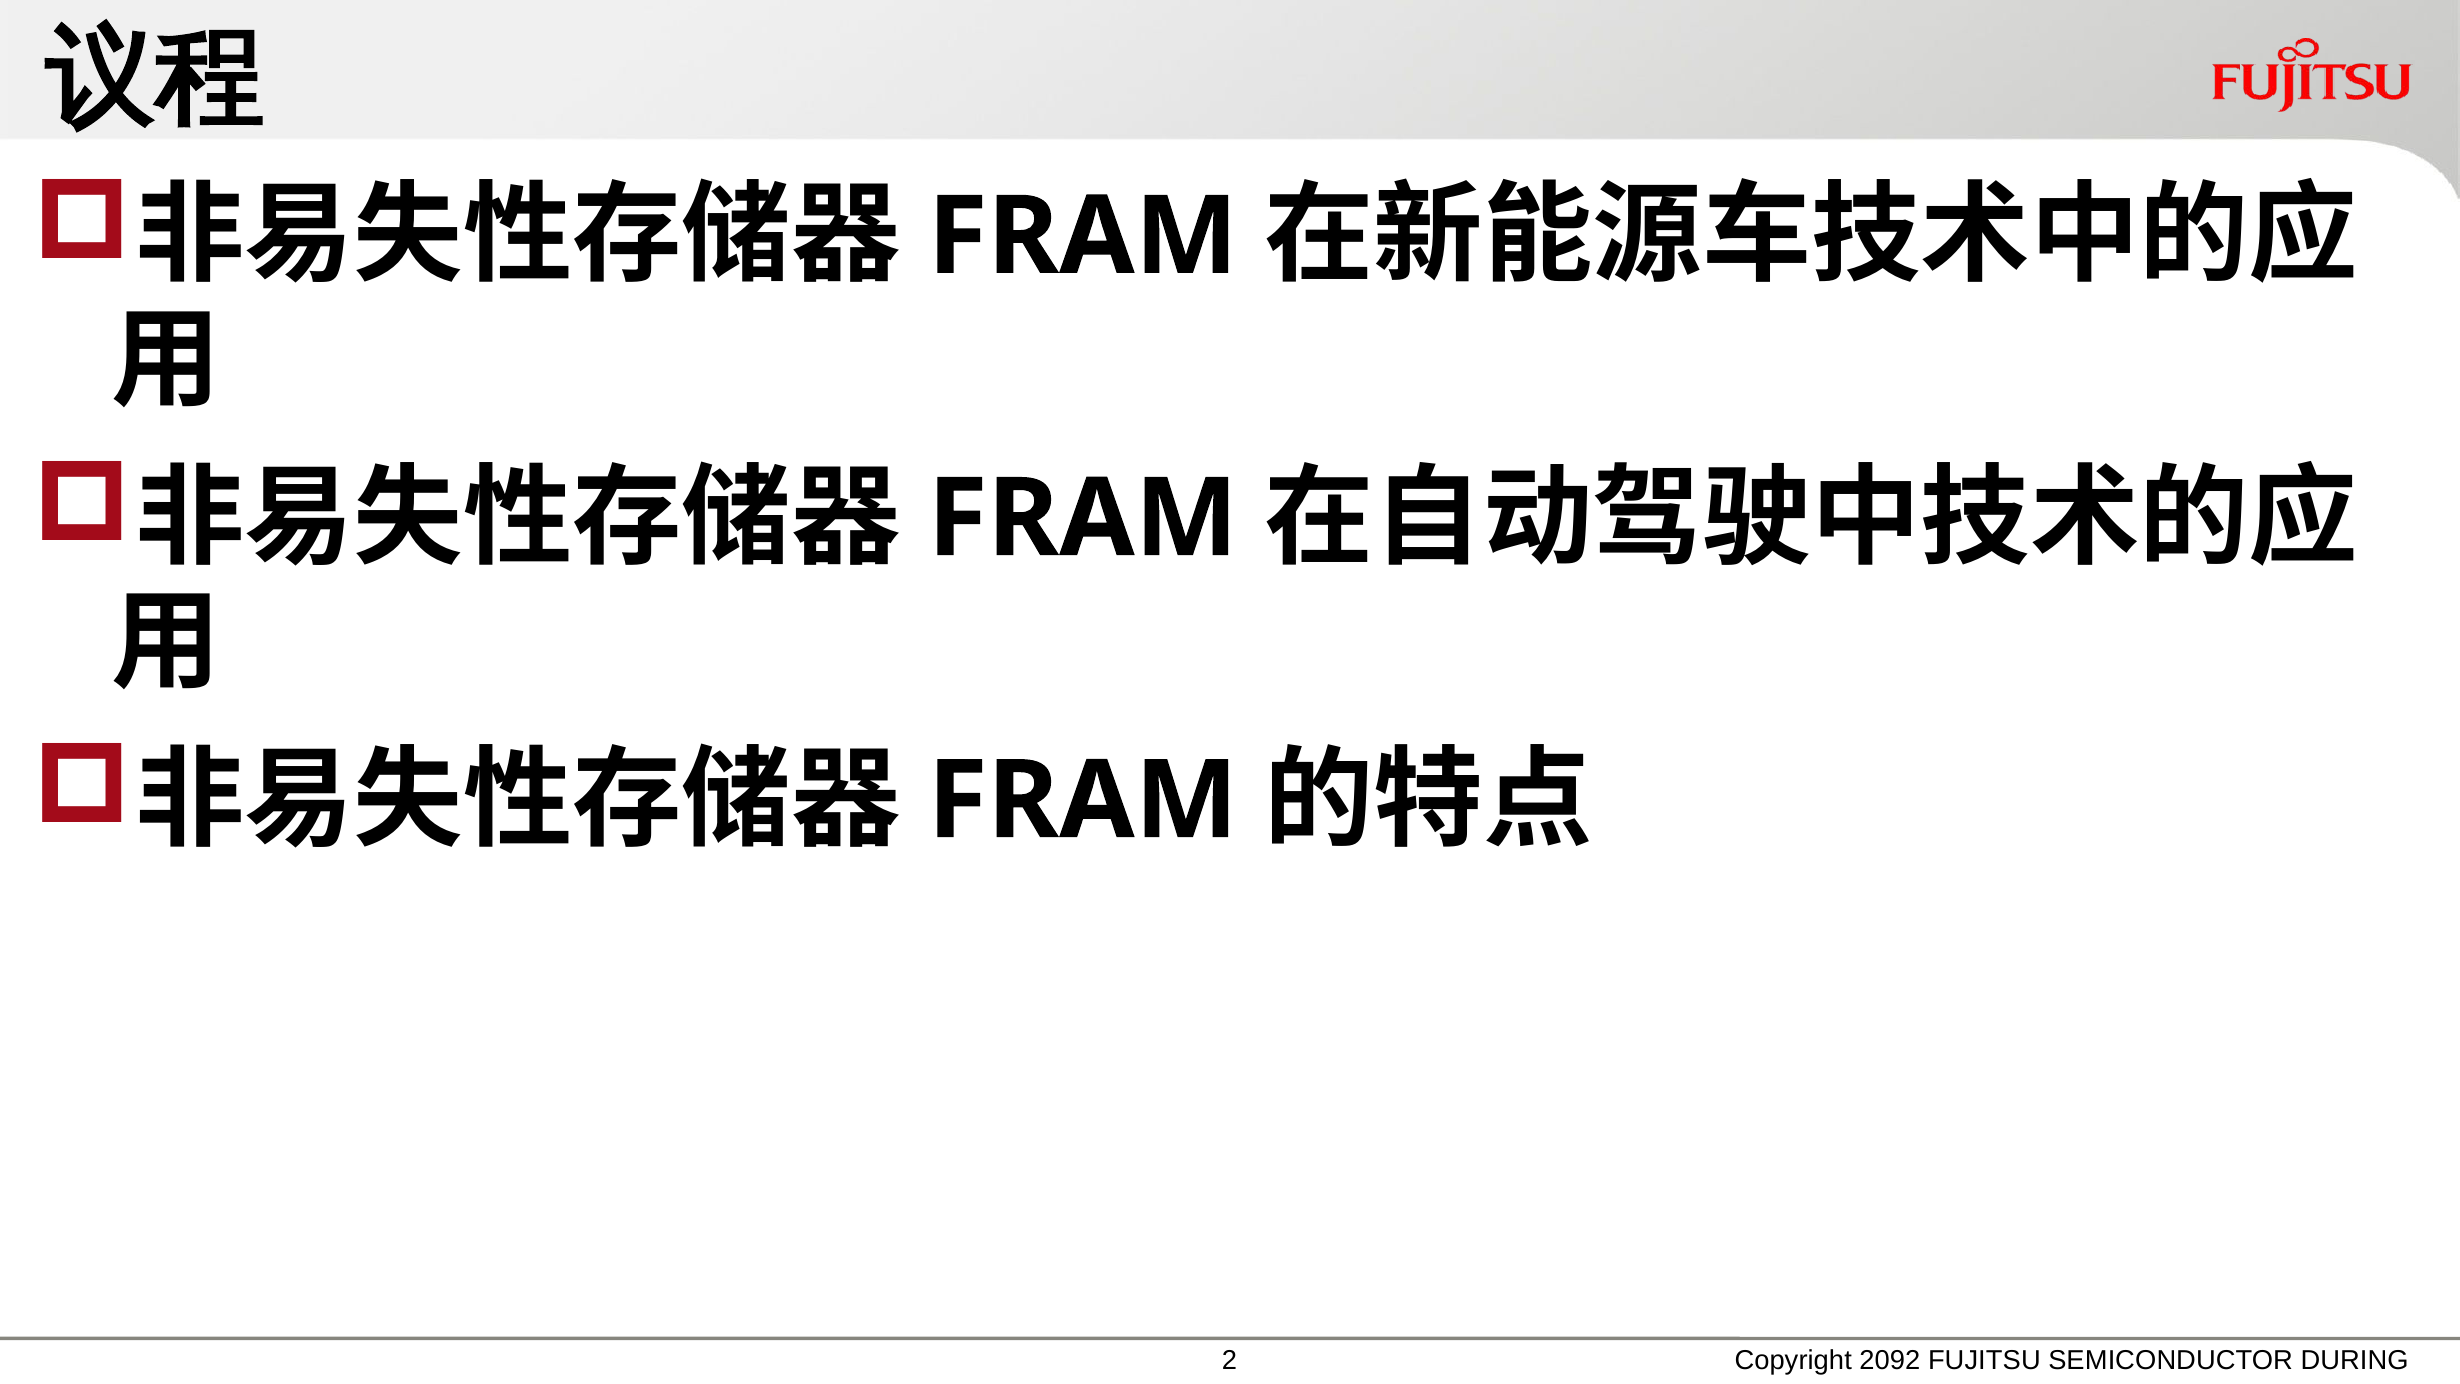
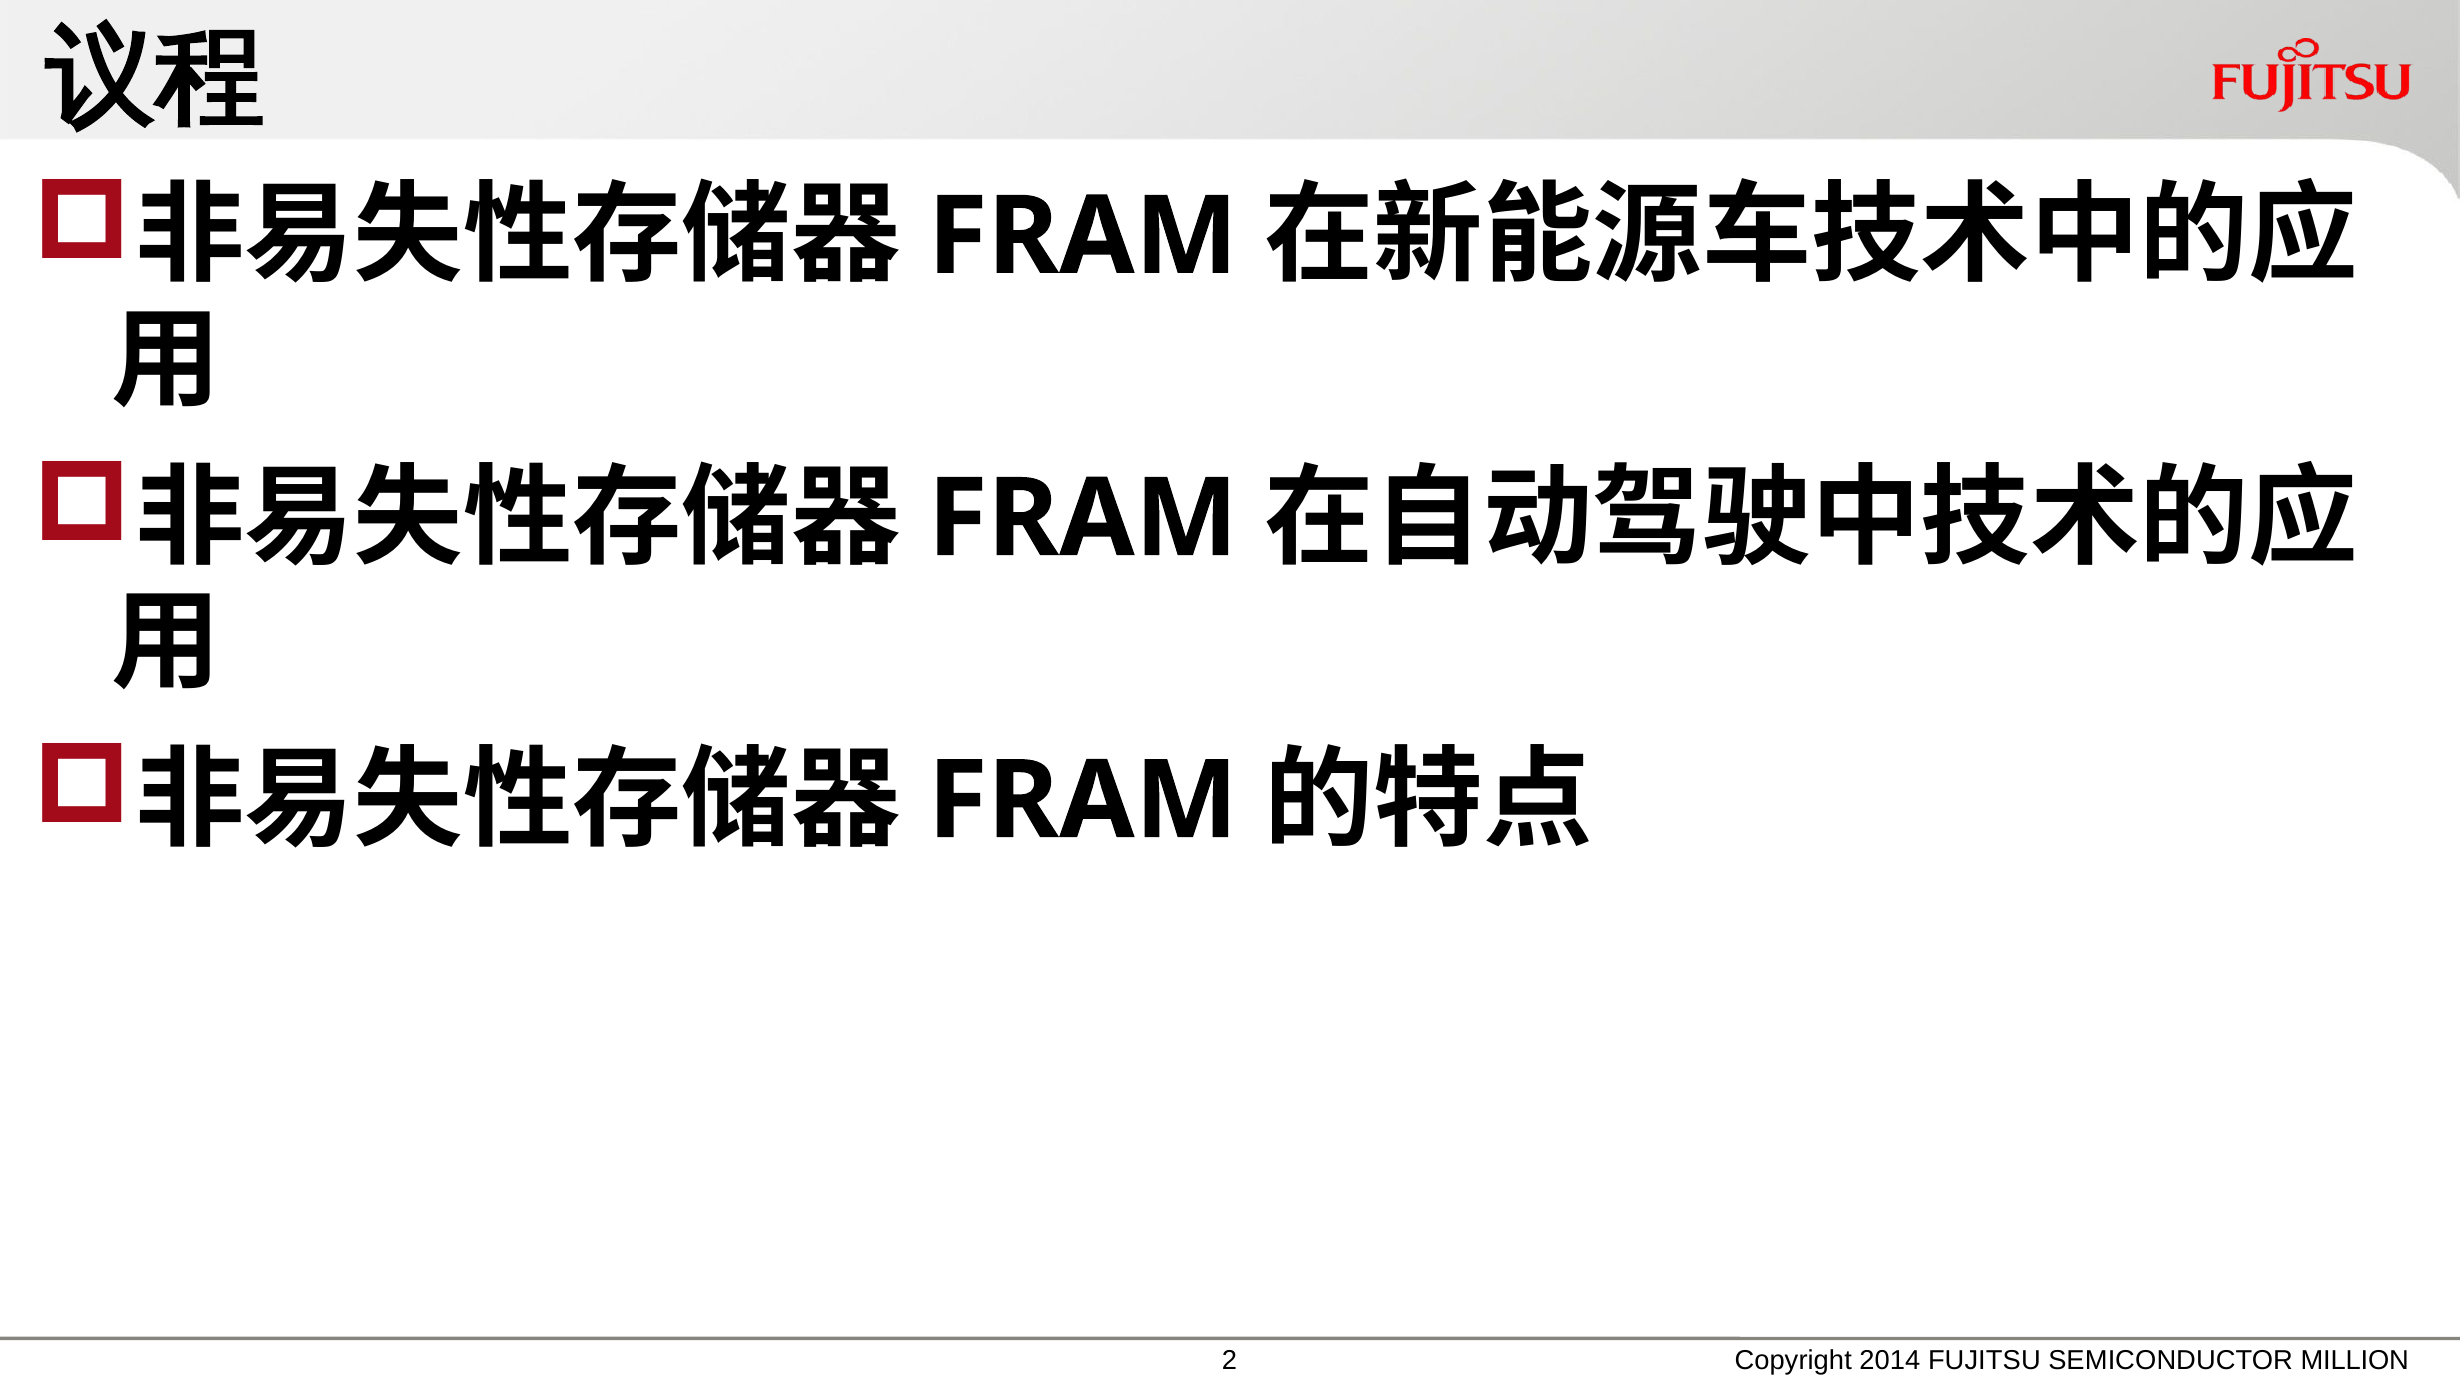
2092: 2092 -> 2014 (1890, 1360)
DURING: DURING -> MILLION (2355, 1360)
